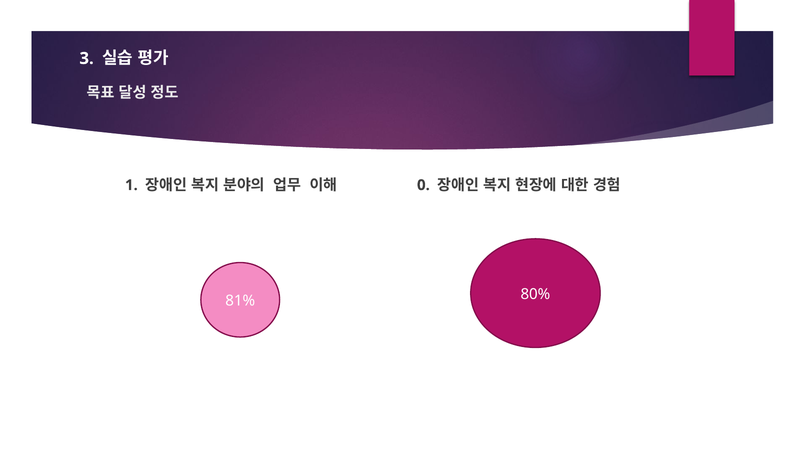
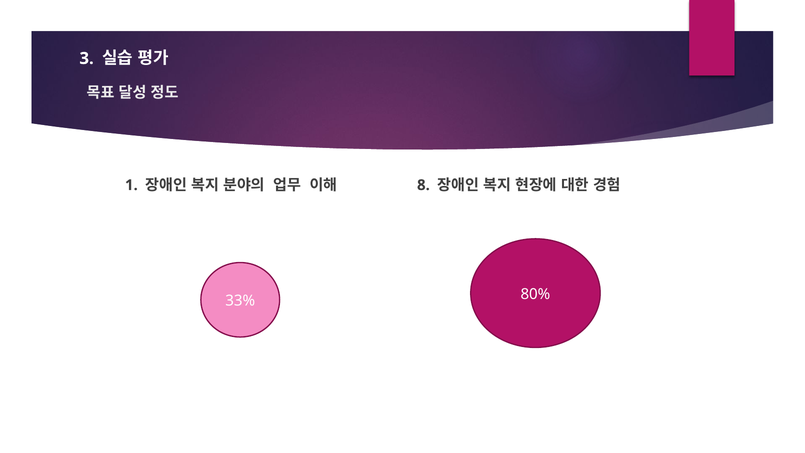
0: 0 -> 8 (423, 185)
81%: 81% -> 33% (240, 301)
